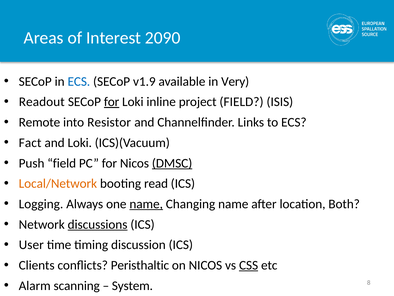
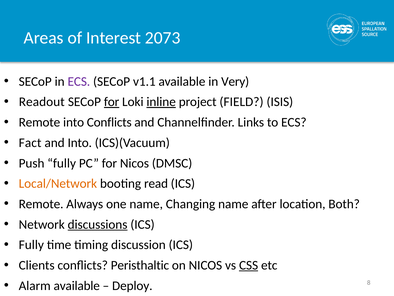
2090: 2090 -> 2073 (163, 38)
ECS colour: blue -> purple (79, 81)
v1.9: v1.9 -> v1.1 (144, 81)
inline underline: none -> present (161, 102)
into Resistor: Resistor -> Conflicts (109, 122)
and Loki: Loki -> Into (80, 142)
Push field: field -> fully (62, 163)
DMSC underline: present -> none (172, 163)
Logging: Logging -> Remote (41, 204)
name underline: present -> none (146, 204)
User: User -> Fully (31, 244)
Alarm scanning: scanning -> available (77, 285)
System: System -> Deploy (132, 285)
